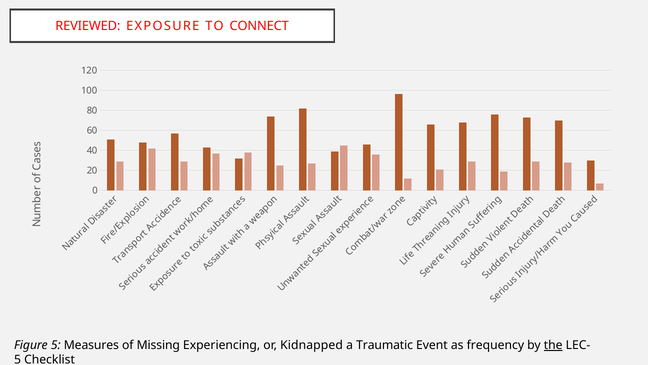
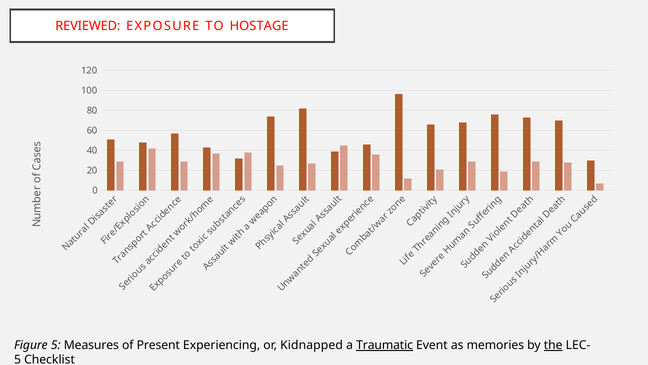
CONNECT: CONNECT -> HOSTAGE (259, 26)
Missing: Missing -> Present (158, 345)
Traumatic underline: none -> present (385, 345)
frequency: frequency -> memories (495, 345)
